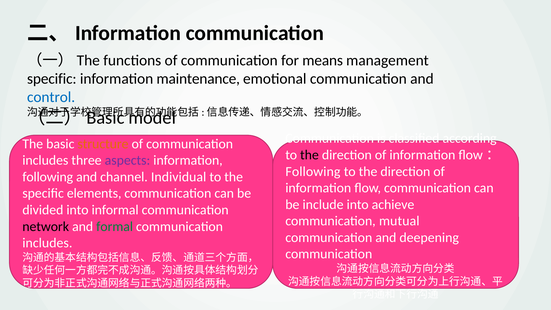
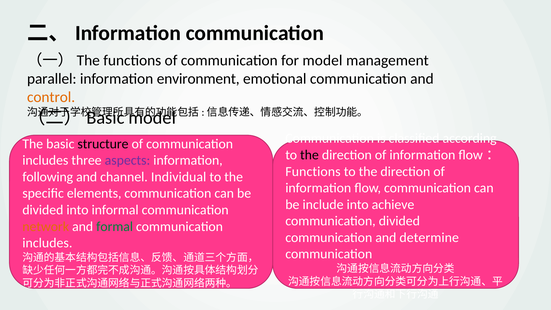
for means: means -> model (322, 60)
specific: specific -> parallel (52, 79)
maintenance: maintenance -> environment (198, 79)
control colour: blue -> orange (51, 97)
structure colour: orange -> black (103, 144)
Following: Following -> Functions (313, 171)
communication mutual: mutual -> divided (399, 221)
network colour: black -> orange (46, 226)
deepening: deepening -> determine (429, 238)
